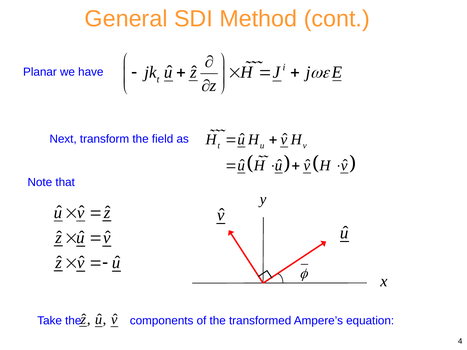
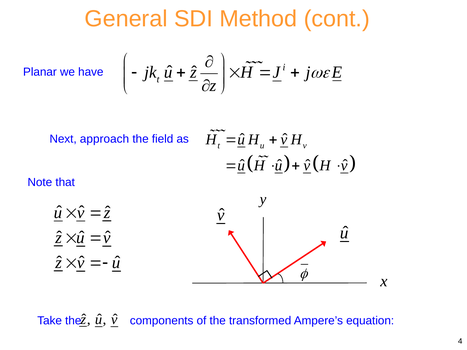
transform: transform -> approach (105, 139)
